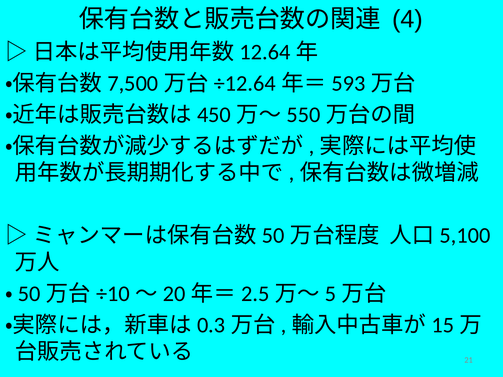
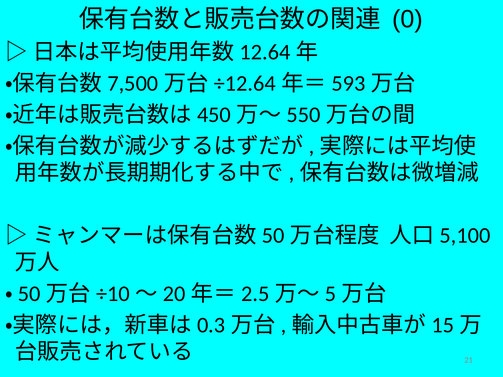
4: 4 -> 0 (408, 19)
